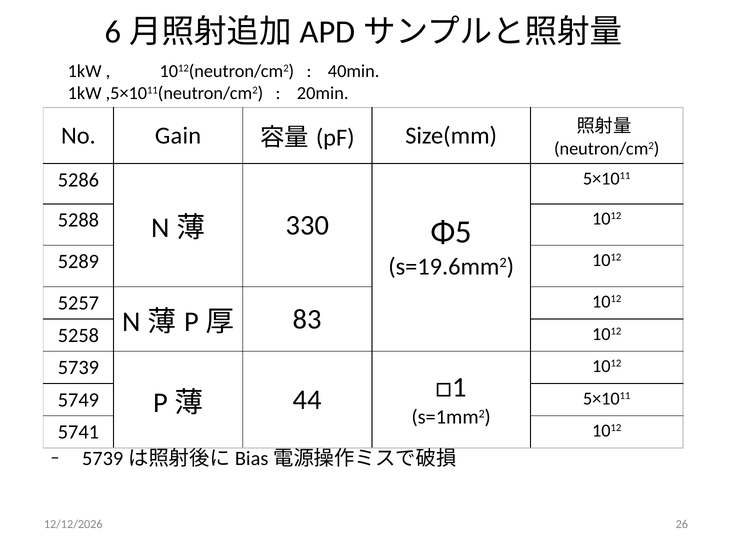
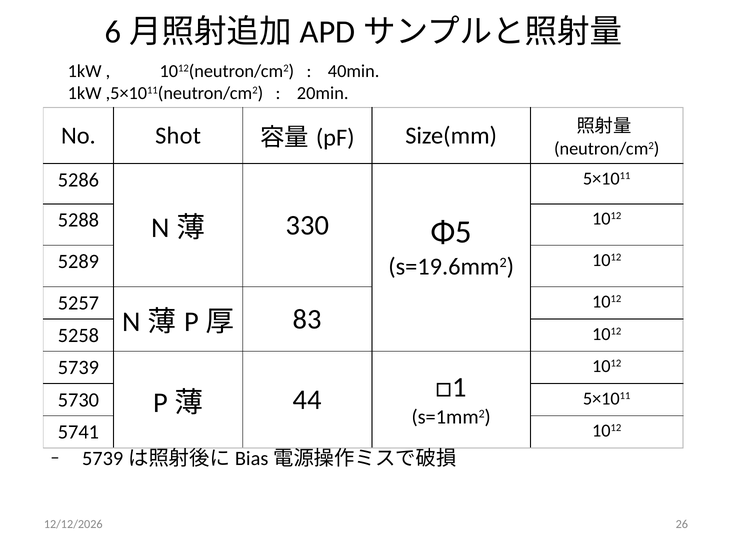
Gain: Gain -> Shot (178, 136)
5749: 5749 -> 5730 (78, 400)
